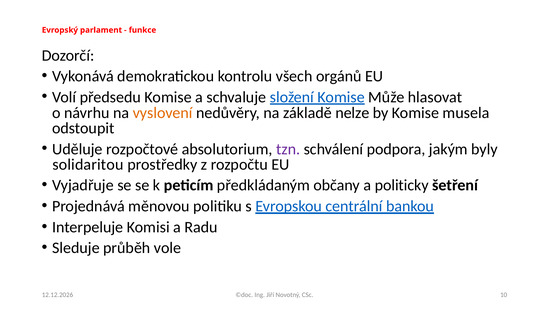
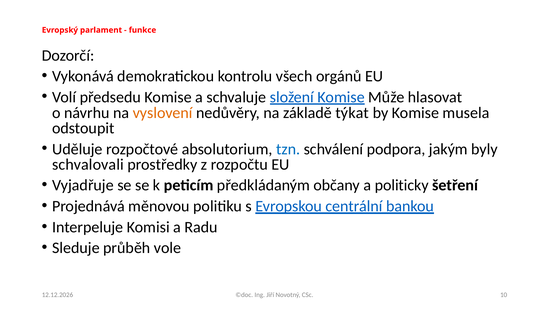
nelze: nelze -> týkat (352, 113)
tzn colour: purple -> blue (288, 149)
solidaritou: solidaritou -> schvalovali (88, 165)
